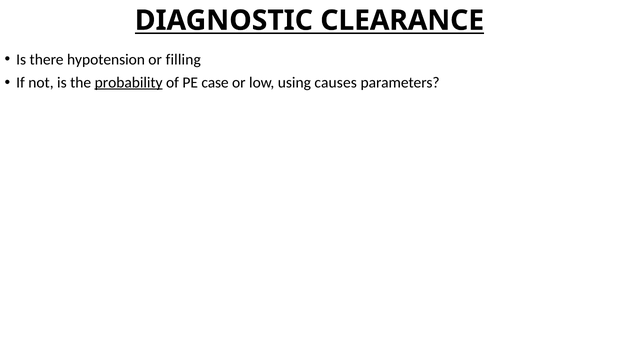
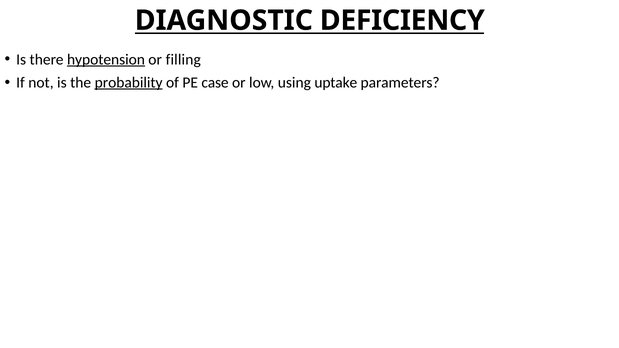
CLEARANCE: CLEARANCE -> DEFICIENCY (402, 20)
hypotension underline: none -> present (106, 59)
causes: causes -> uptake (336, 83)
